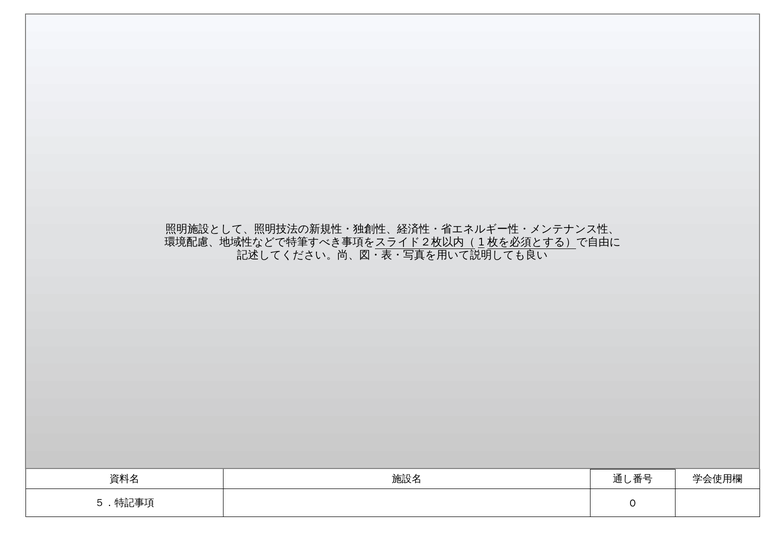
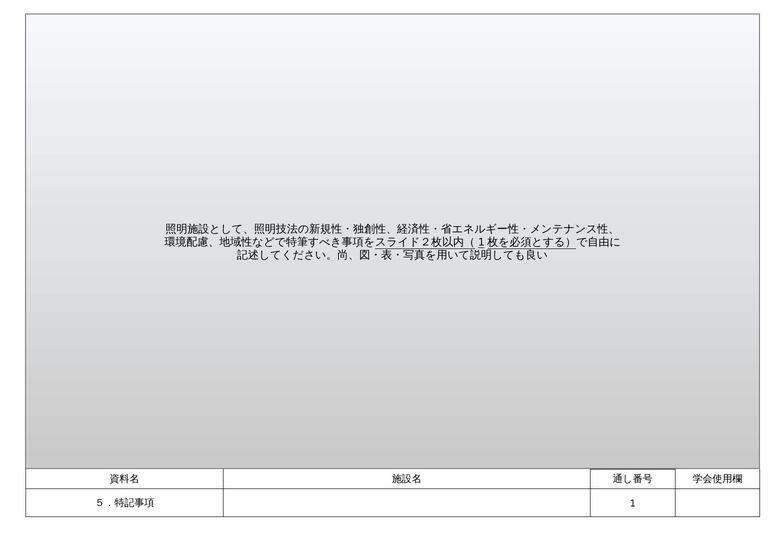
0: 0 -> 1 (633, 503)
